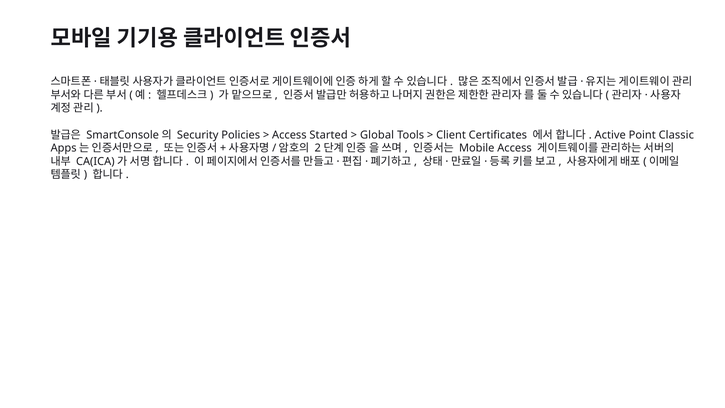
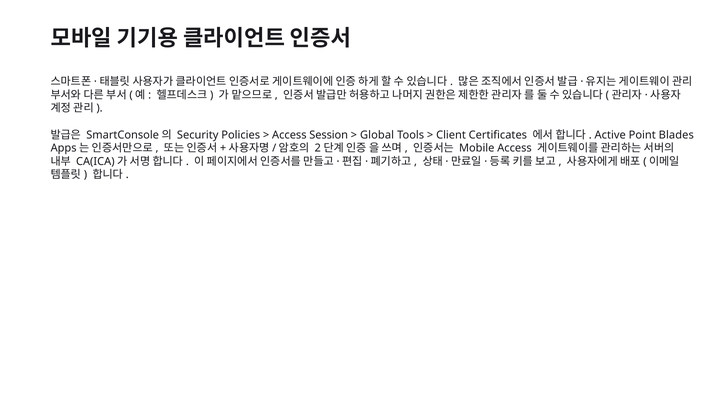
Started: Started -> Session (329, 135)
Classic: Classic -> Blades (676, 135)
